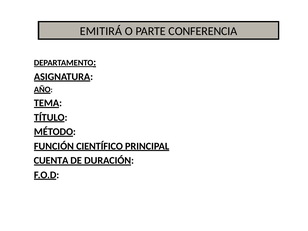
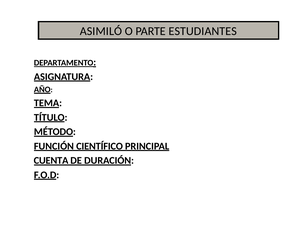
EMITIRÁ: EMITIRÁ -> ASIMILÓ (101, 31)
CONFERENCIA: CONFERENCIA -> ESTUDIANTES (203, 31)
